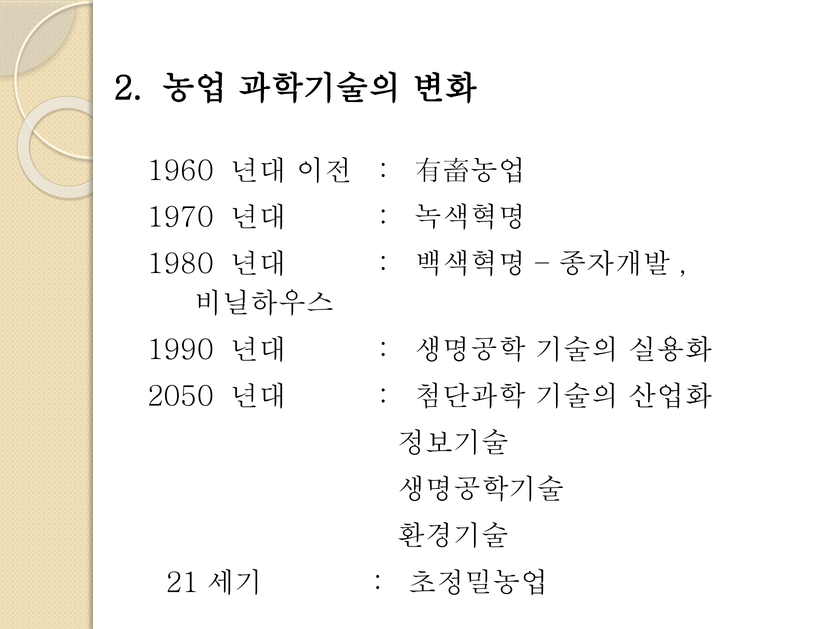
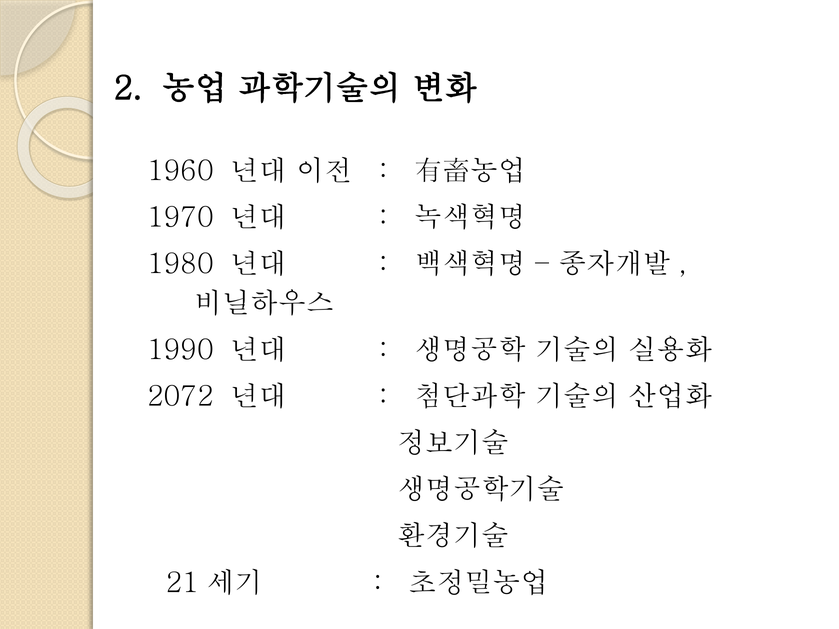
2050: 2050 -> 2072 (180, 397)
